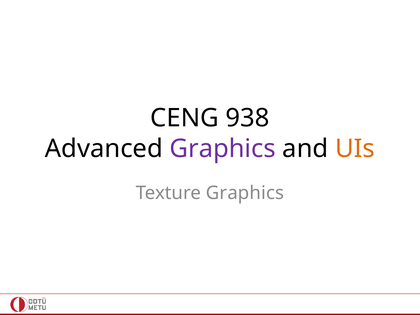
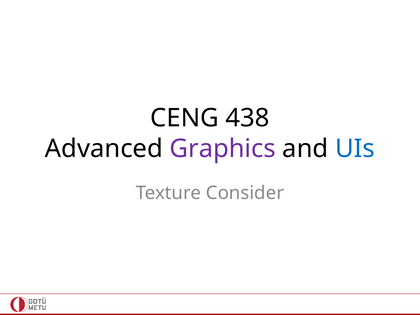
938: 938 -> 438 (248, 118)
UIs colour: orange -> blue (355, 149)
Texture Graphics: Graphics -> Consider (245, 193)
